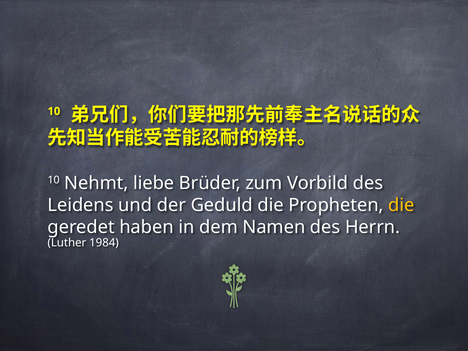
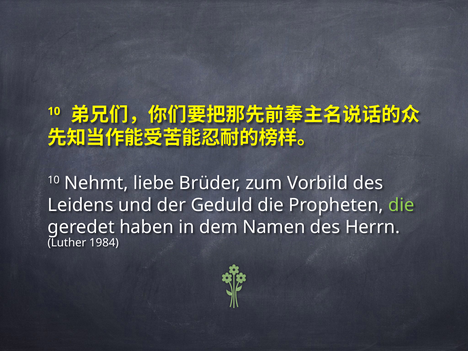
die colour: yellow -> light green (401, 205)
